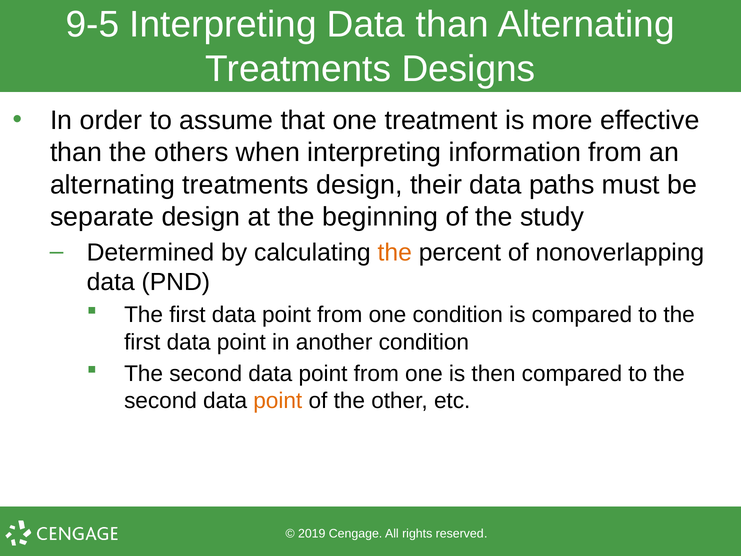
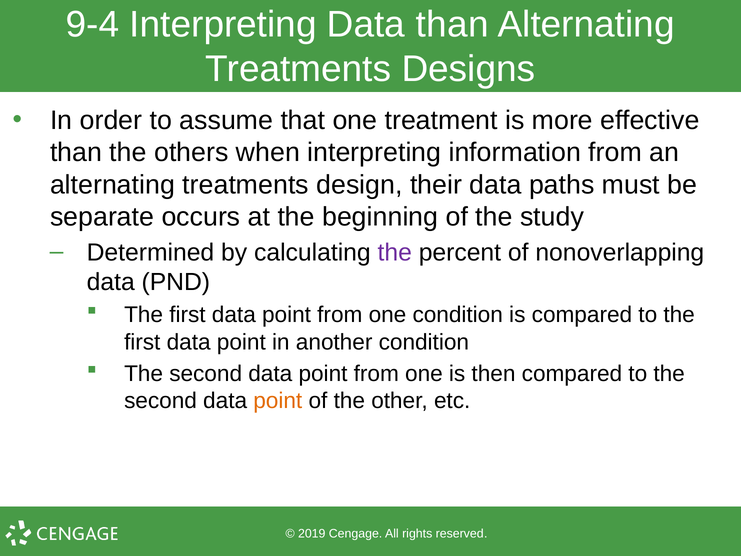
9-5: 9-5 -> 9-4 (93, 25)
separate design: design -> occurs (201, 217)
the colour: orange -> purple (395, 252)
